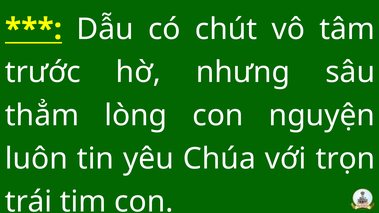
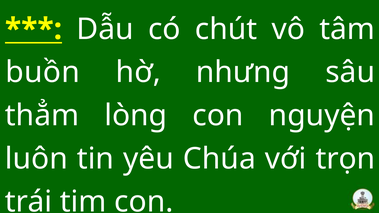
trước: trước -> buồn (43, 72)
